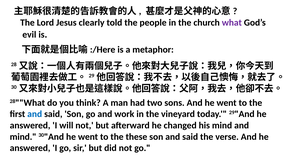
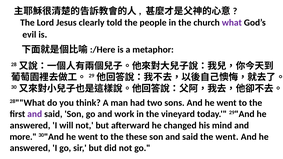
and colour: blue -> purple (35, 114)
mind: mind -> more (23, 137)
the verse: verse -> went (227, 137)
